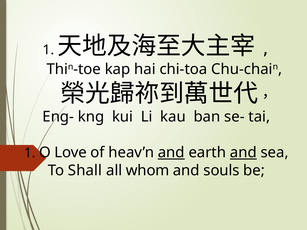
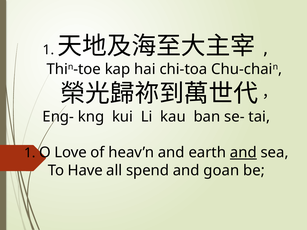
and underline: present -> none (171, 153)
Shall: Shall -> Have (85, 171)
whom: whom -> spend (148, 171)
souls: souls -> goan (221, 171)
